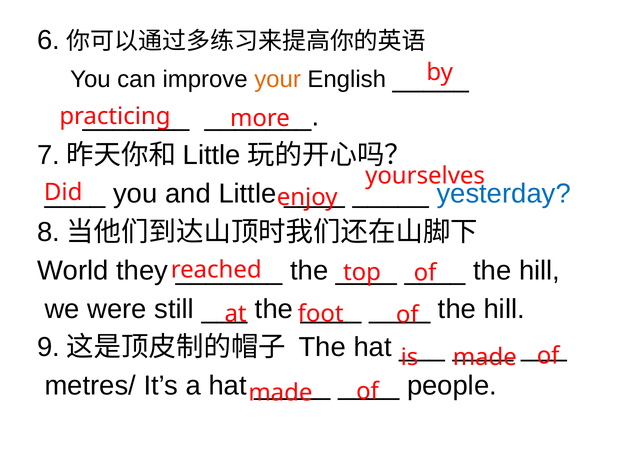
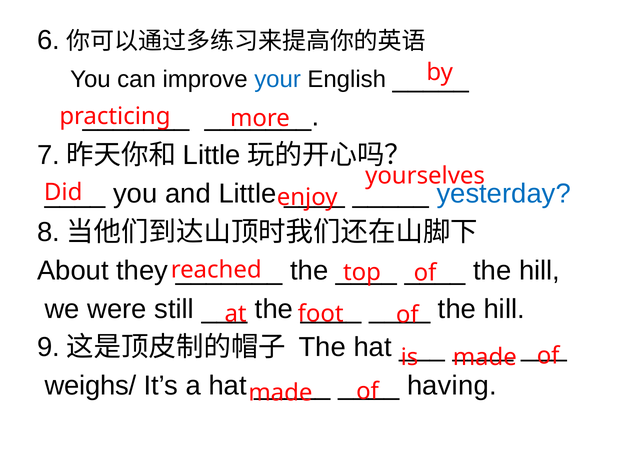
your colour: orange -> blue (278, 80)
World: World -> About (73, 270)
metres/: metres/ -> weighs/ (90, 386)
people: people -> having (452, 386)
